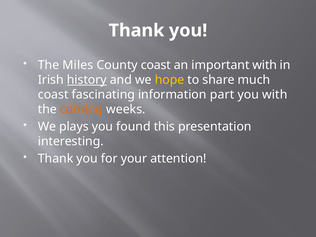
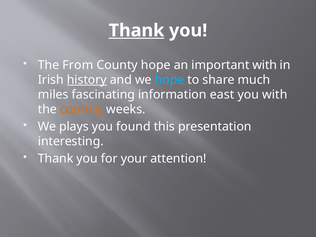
Thank underline: none -> present (136, 30)
Miles: Miles -> From (78, 65)
County coast: coast -> hope (156, 65)
hope colour: yellow -> light blue (170, 80)
coast: coast -> miles (53, 95)
part: part -> east (222, 95)
